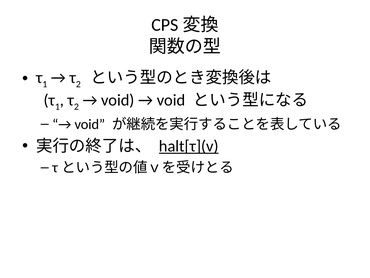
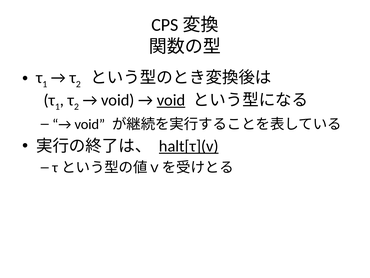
void underline: none -> present (171, 100)
